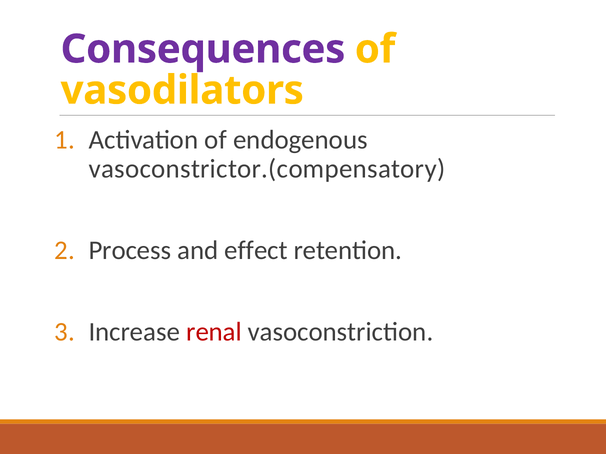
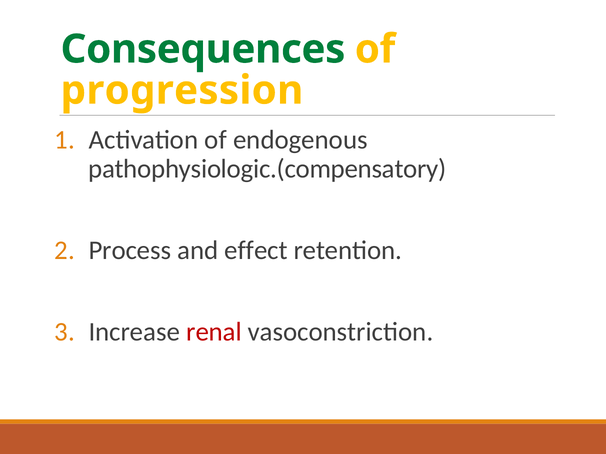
Consequences colour: purple -> green (203, 49)
vasodilators: vasodilators -> progression (182, 90)
vasoconstrictor.(compensatory: vasoconstrictor.(compensatory -> pathophysiologic.(compensatory (267, 169)
